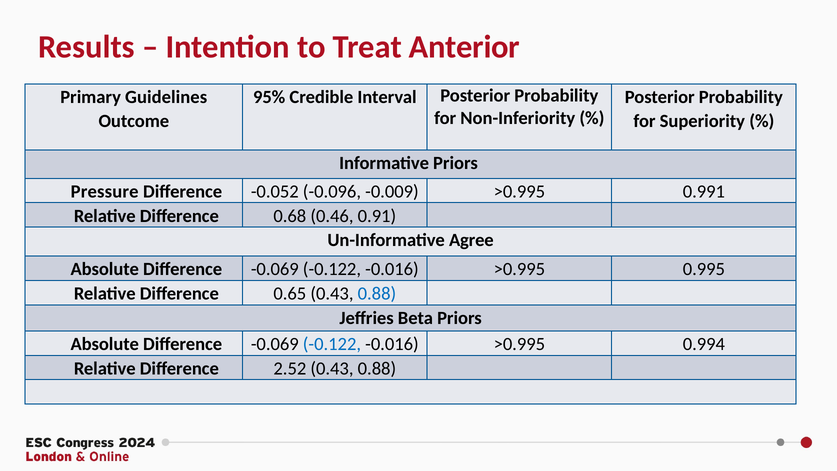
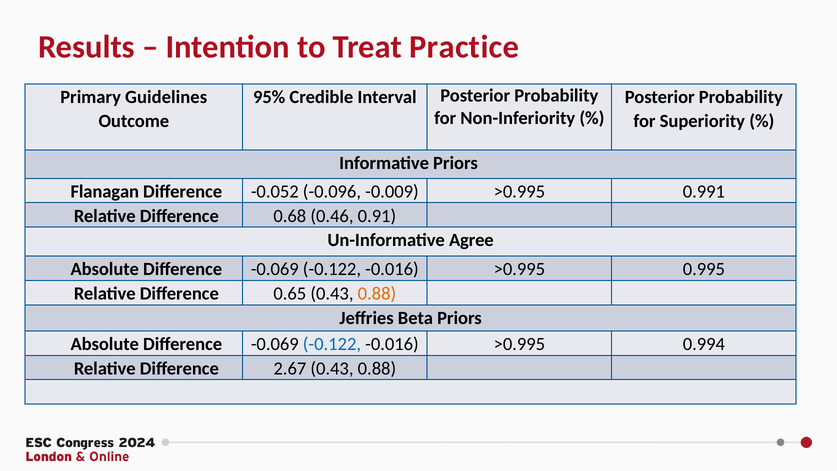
Anterior: Anterior -> Practice (464, 47)
Pressure: Pressure -> Flanagan (105, 191)
0.88 colour: blue -> orange (377, 294)
2.52: 2.52 -> 2.67 (290, 368)
